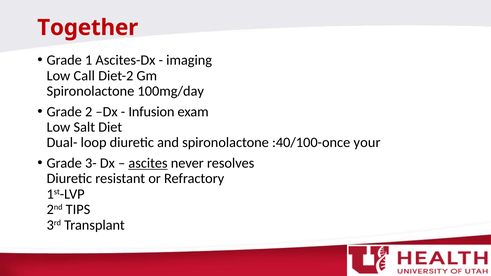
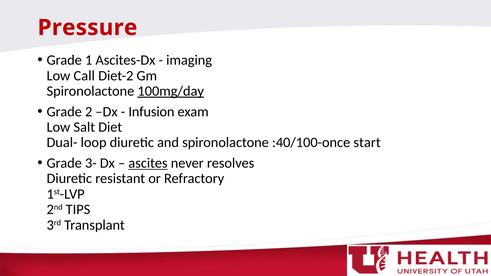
Together: Together -> Pressure (87, 28)
100mg/day underline: none -> present (171, 91)
your: your -> start (367, 143)
